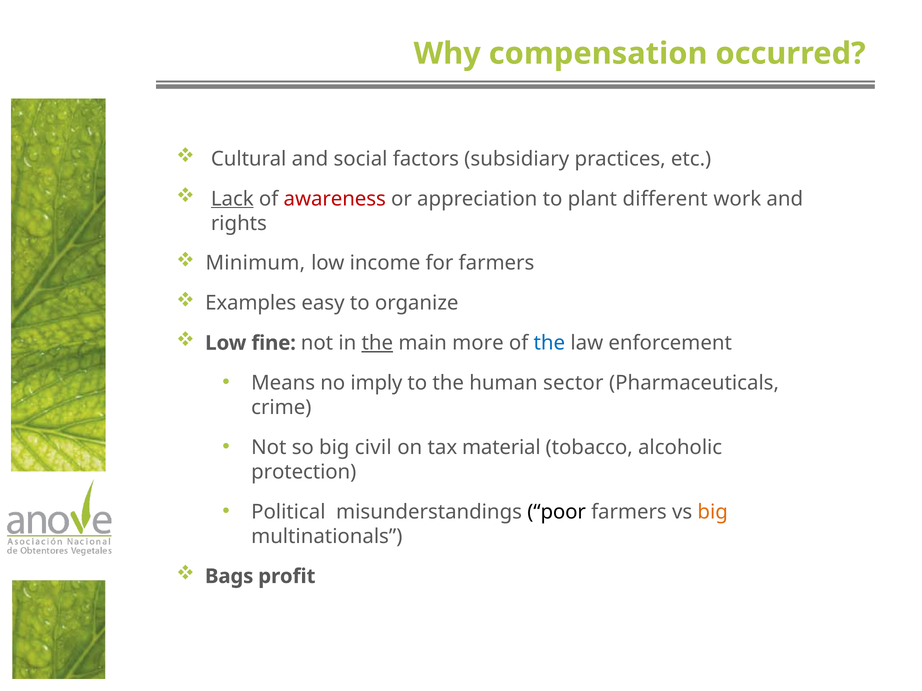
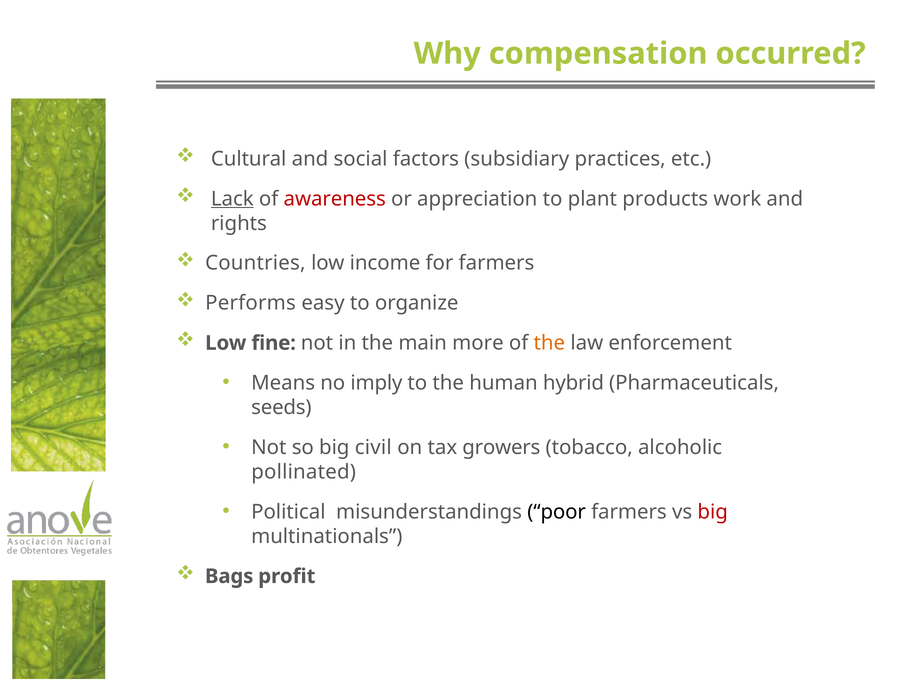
different: different -> products (665, 199)
Minimum: Minimum -> Countries (255, 263)
Examples: Examples -> Performs (251, 303)
the underline: present -> none (377, 343)
the colour: blue -> orange (549, 343)
sector: sector -> hybrid (574, 383)
crime: crime -> seeds (281, 408)
material: material -> growers (501, 448)
protection: protection -> pollinated (304, 472)
big colour: orange -> red (713, 512)
